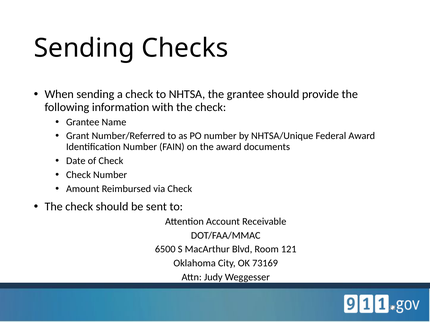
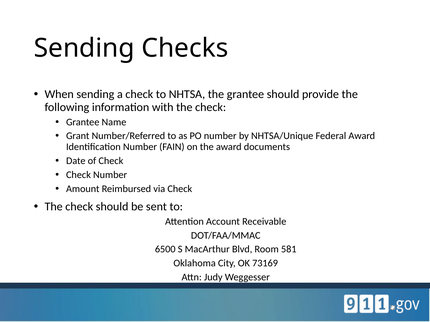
121: 121 -> 581 (289, 250)
